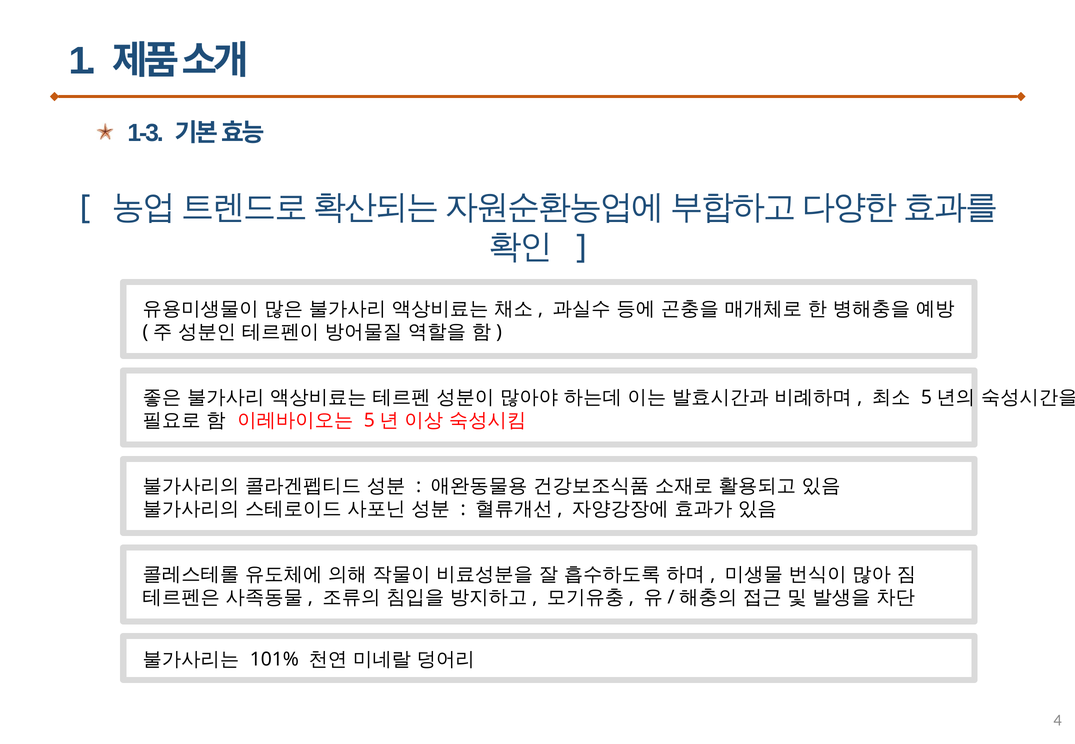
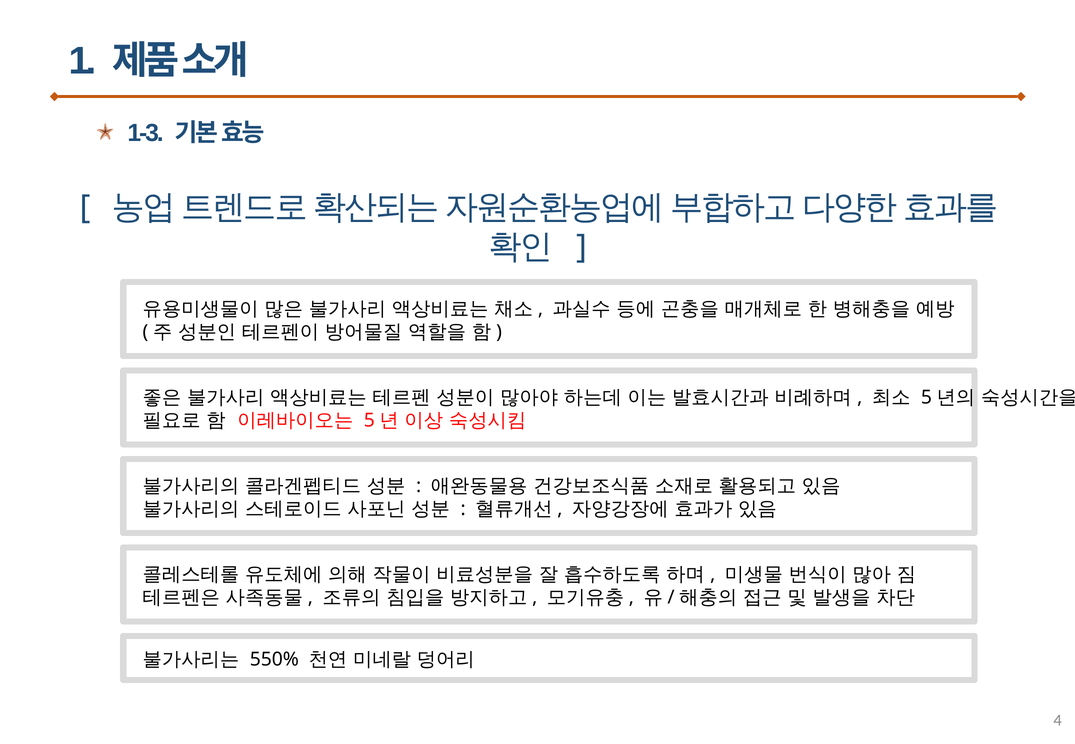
101%: 101% -> 550% (274, 659)
